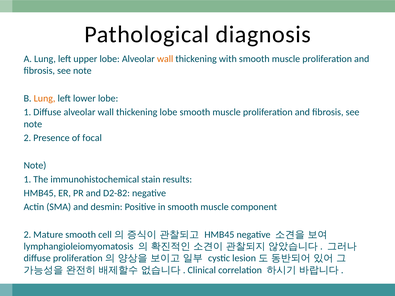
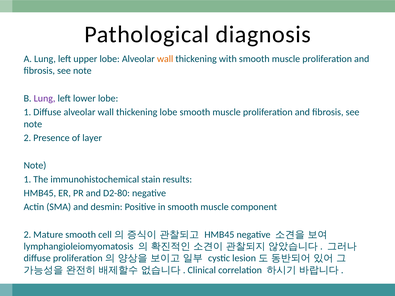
Lung colour: orange -> purple (45, 98)
focal: focal -> layer (92, 138)
D2-82: D2-82 -> D2-80 (116, 193)
